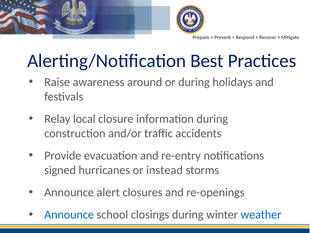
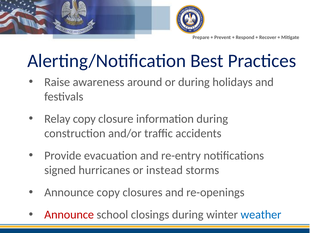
Relay local: local -> copy (84, 119)
Announce alert: alert -> copy (108, 192)
Announce colour: blue -> red (69, 214)
